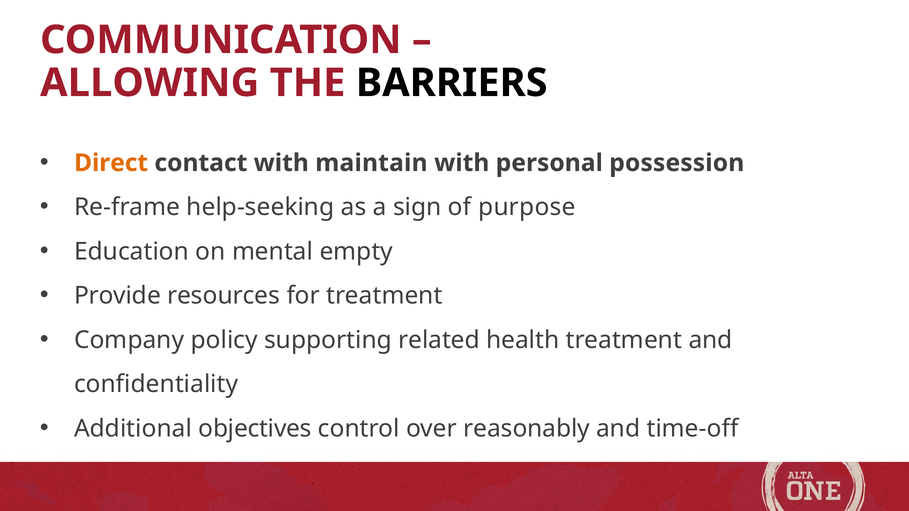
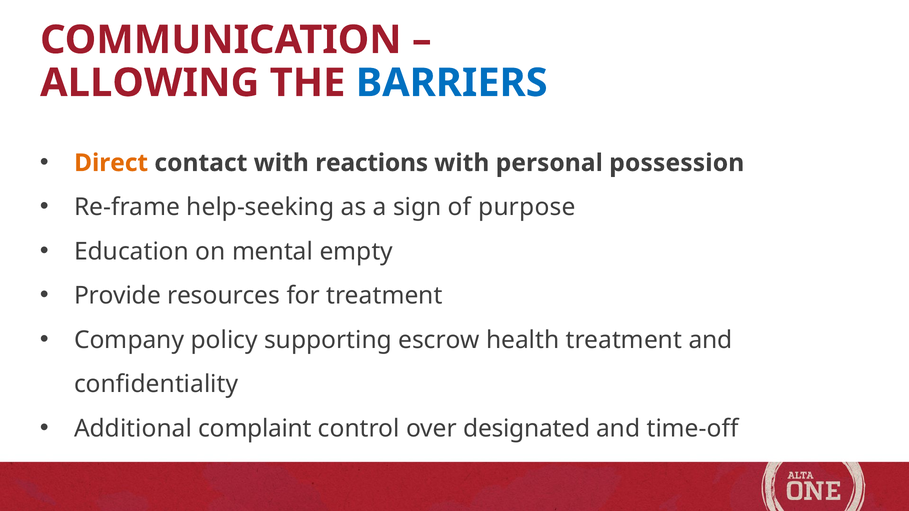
BARRIERS colour: black -> blue (452, 83)
maintain: maintain -> reactions (372, 163)
related: related -> escrow (439, 340)
objectives: objectives -> complaint (255, 429)
reasonably: reasonably -> designated (527, 429)
